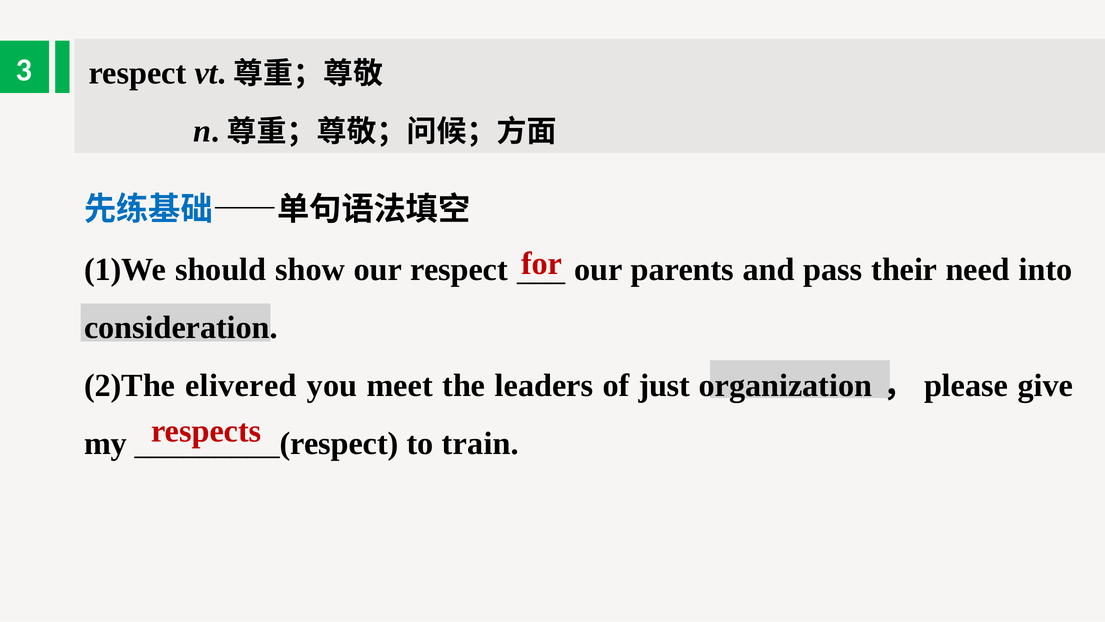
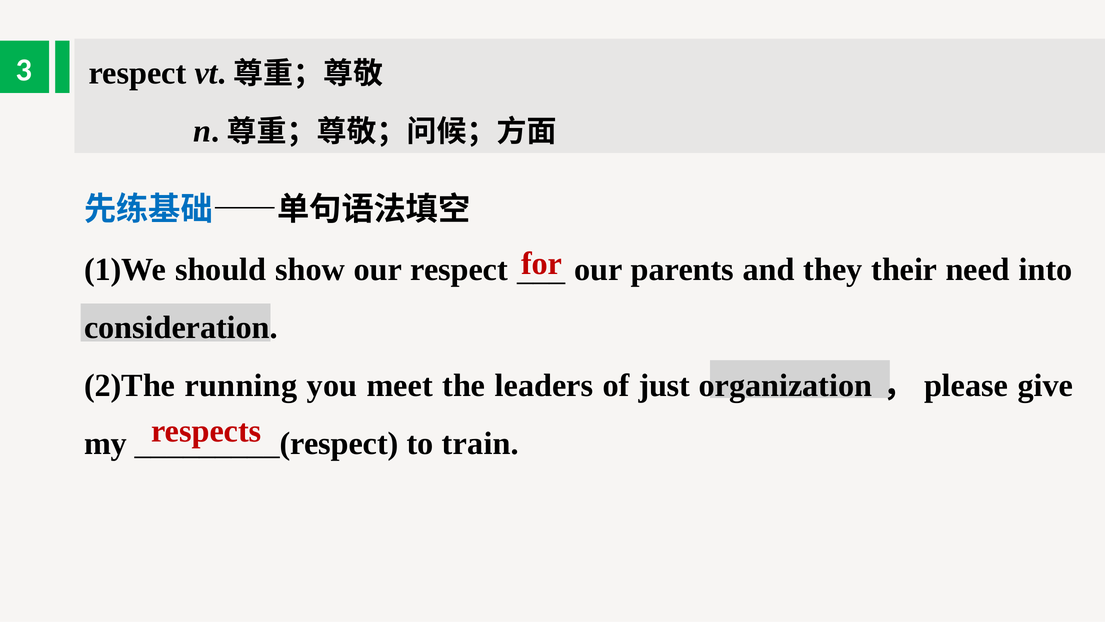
pass: pass -> they (833, 269)
elivered: elivered -> running (241, 386)
